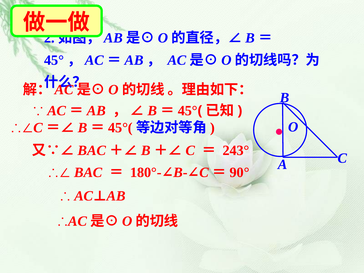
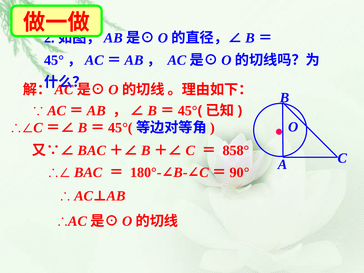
243°: 243° -> 858° (236, 151)
